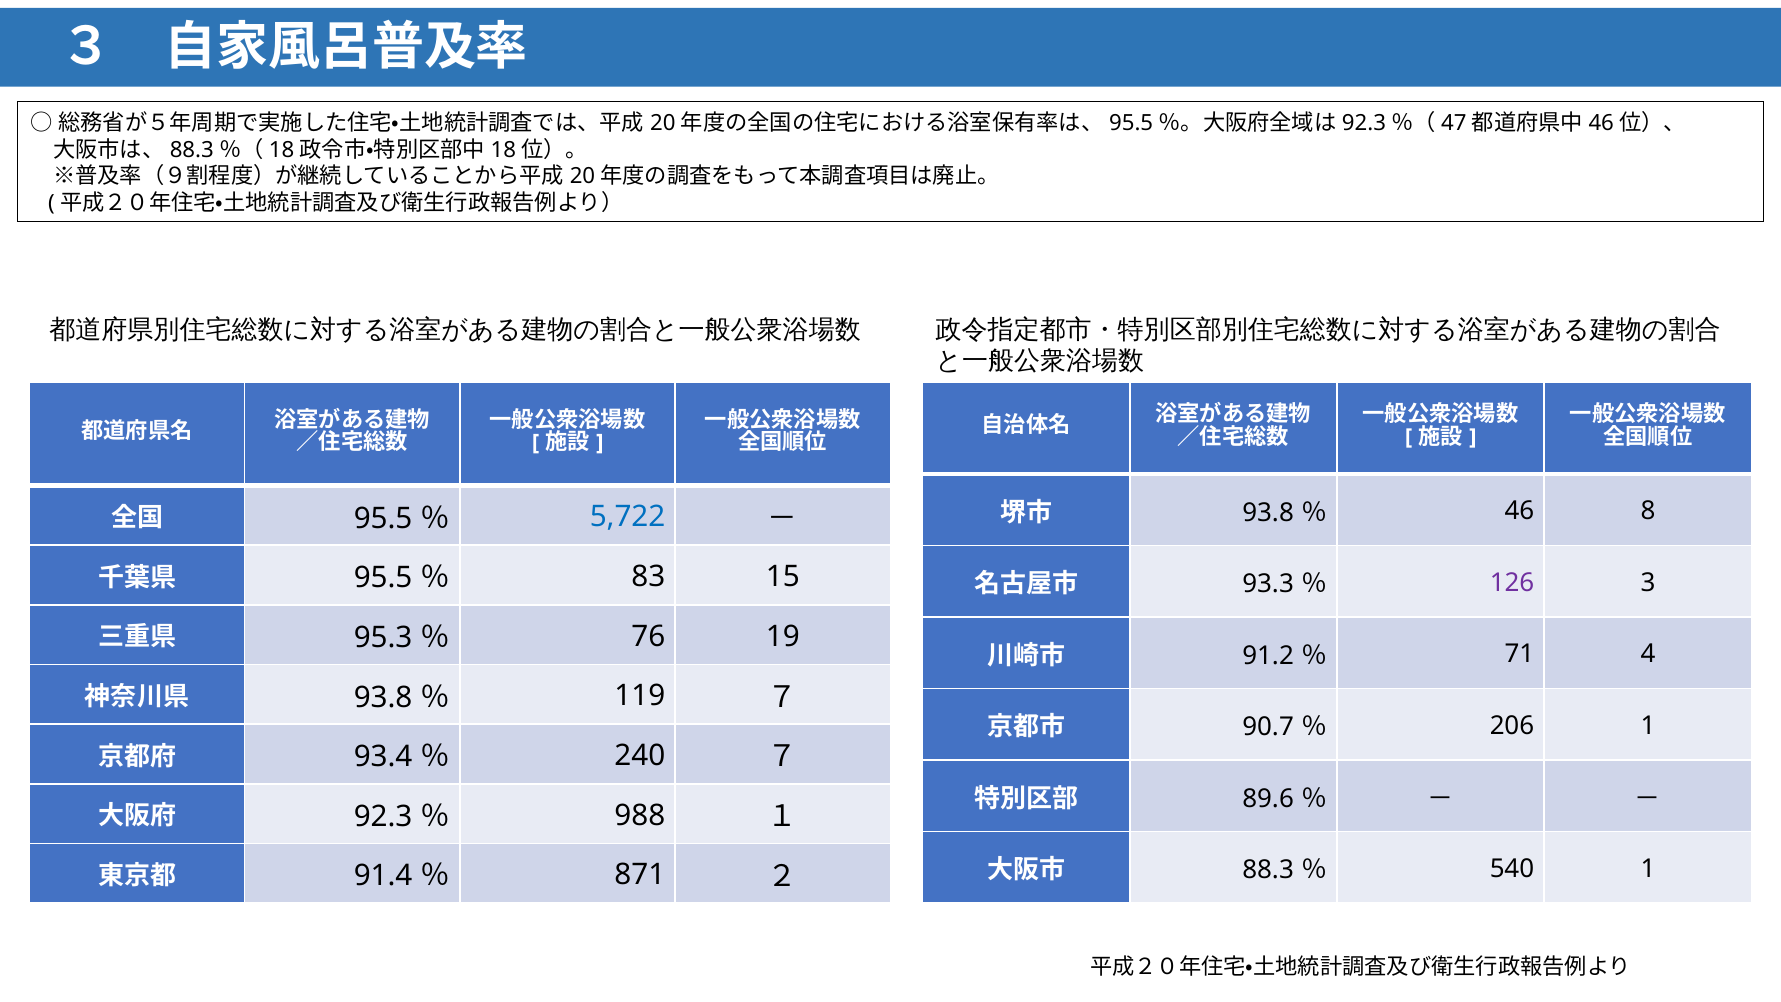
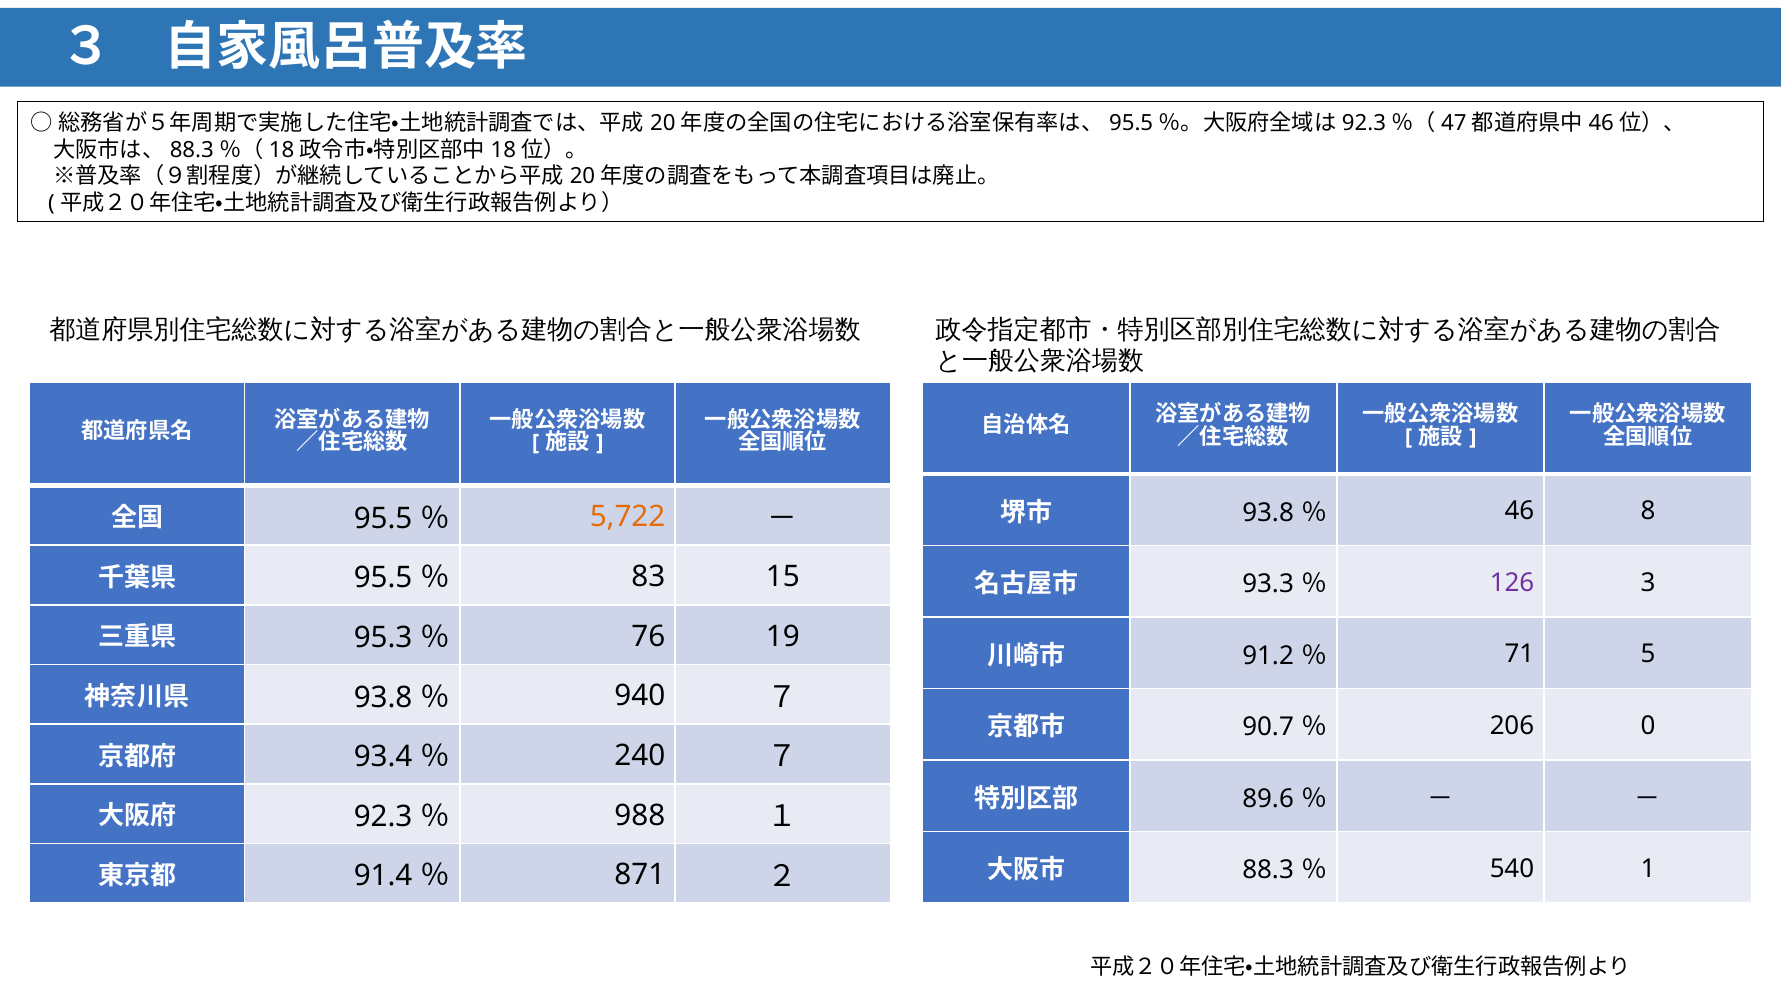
5,722 colour: blue -> orange (628, 517)
4: 4 -> 5 (1648, 654)
119: 119 -> 940 (640, 696)
206 1: 1 -> 0 (1648, 726)
